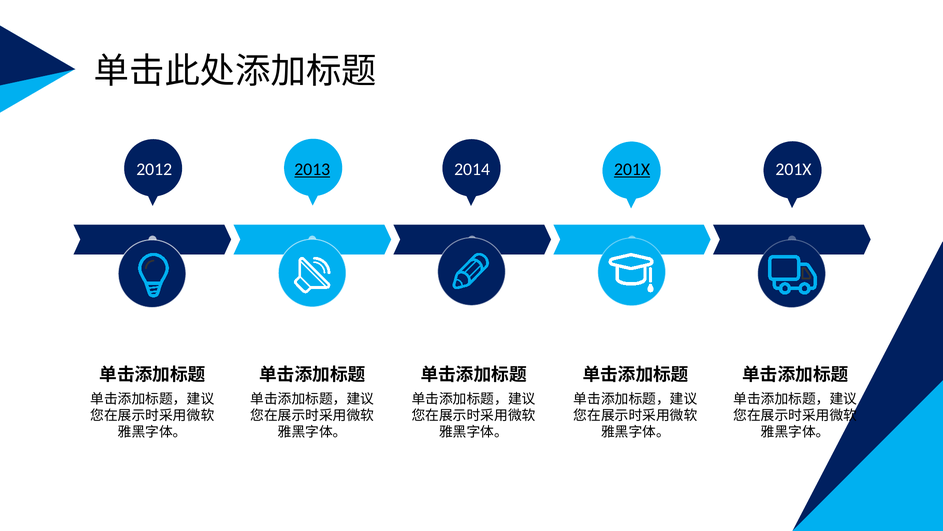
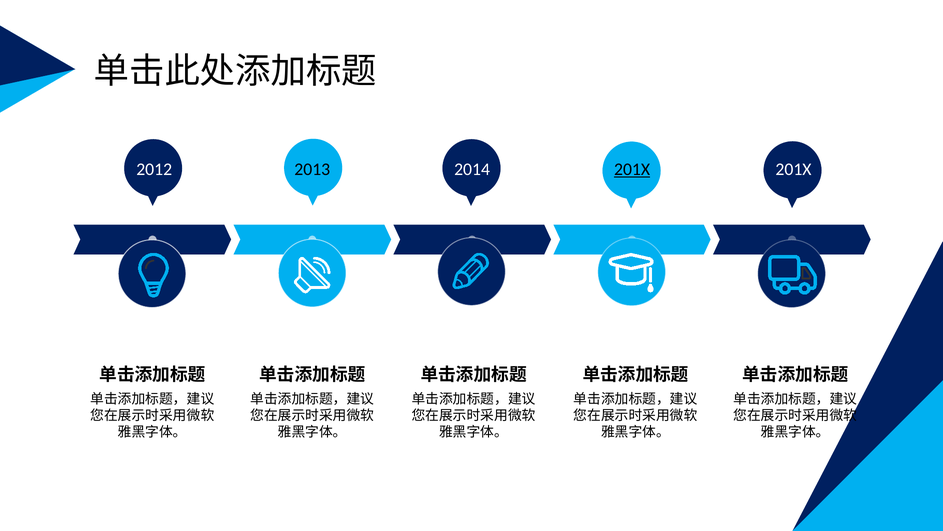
2013 underline: present -> none (312, 169)
